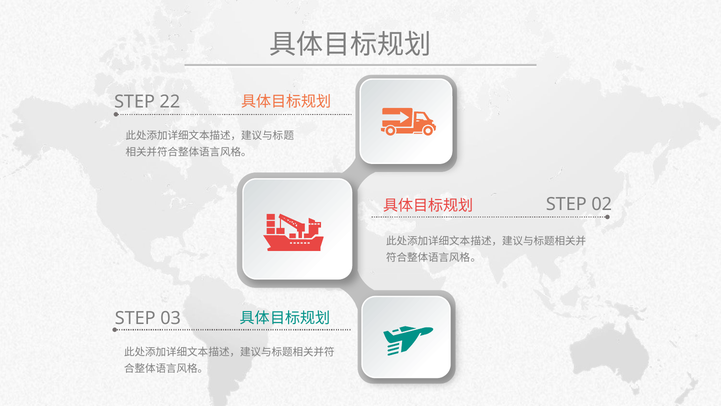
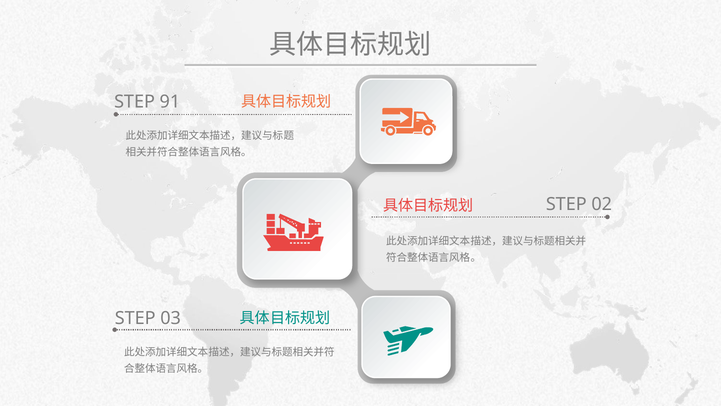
22: 22 -> 91 (170, 102)
